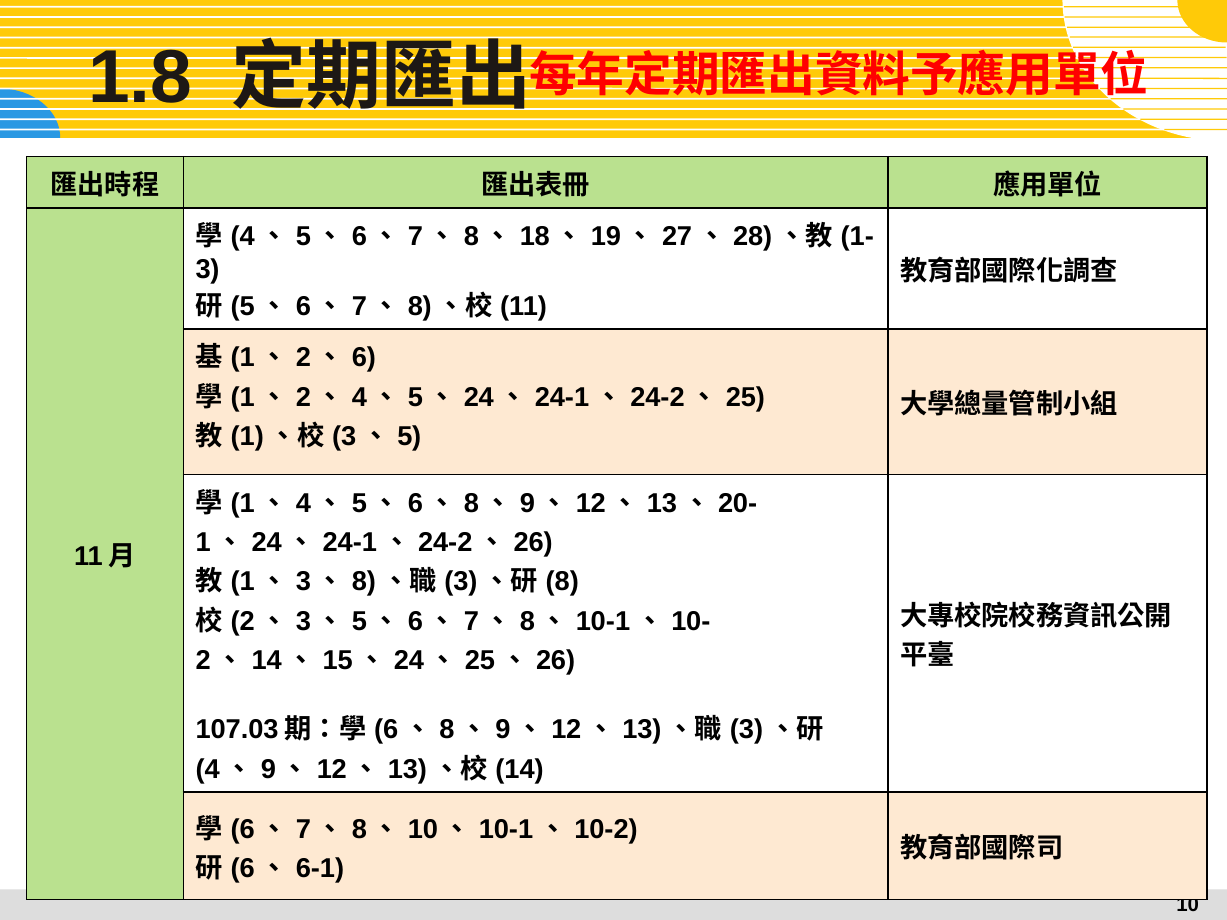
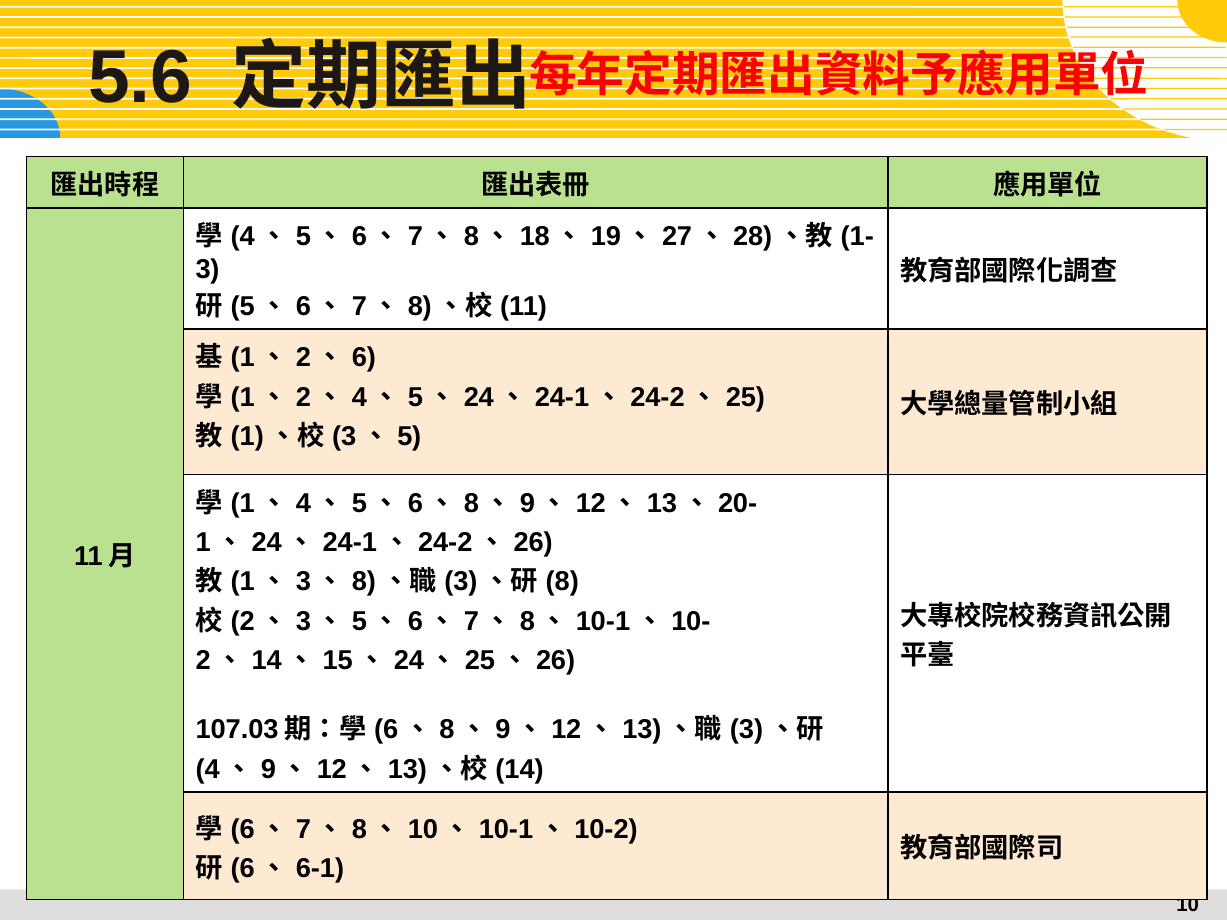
1.8: 1.8 -> 5.6 (140, 78)
